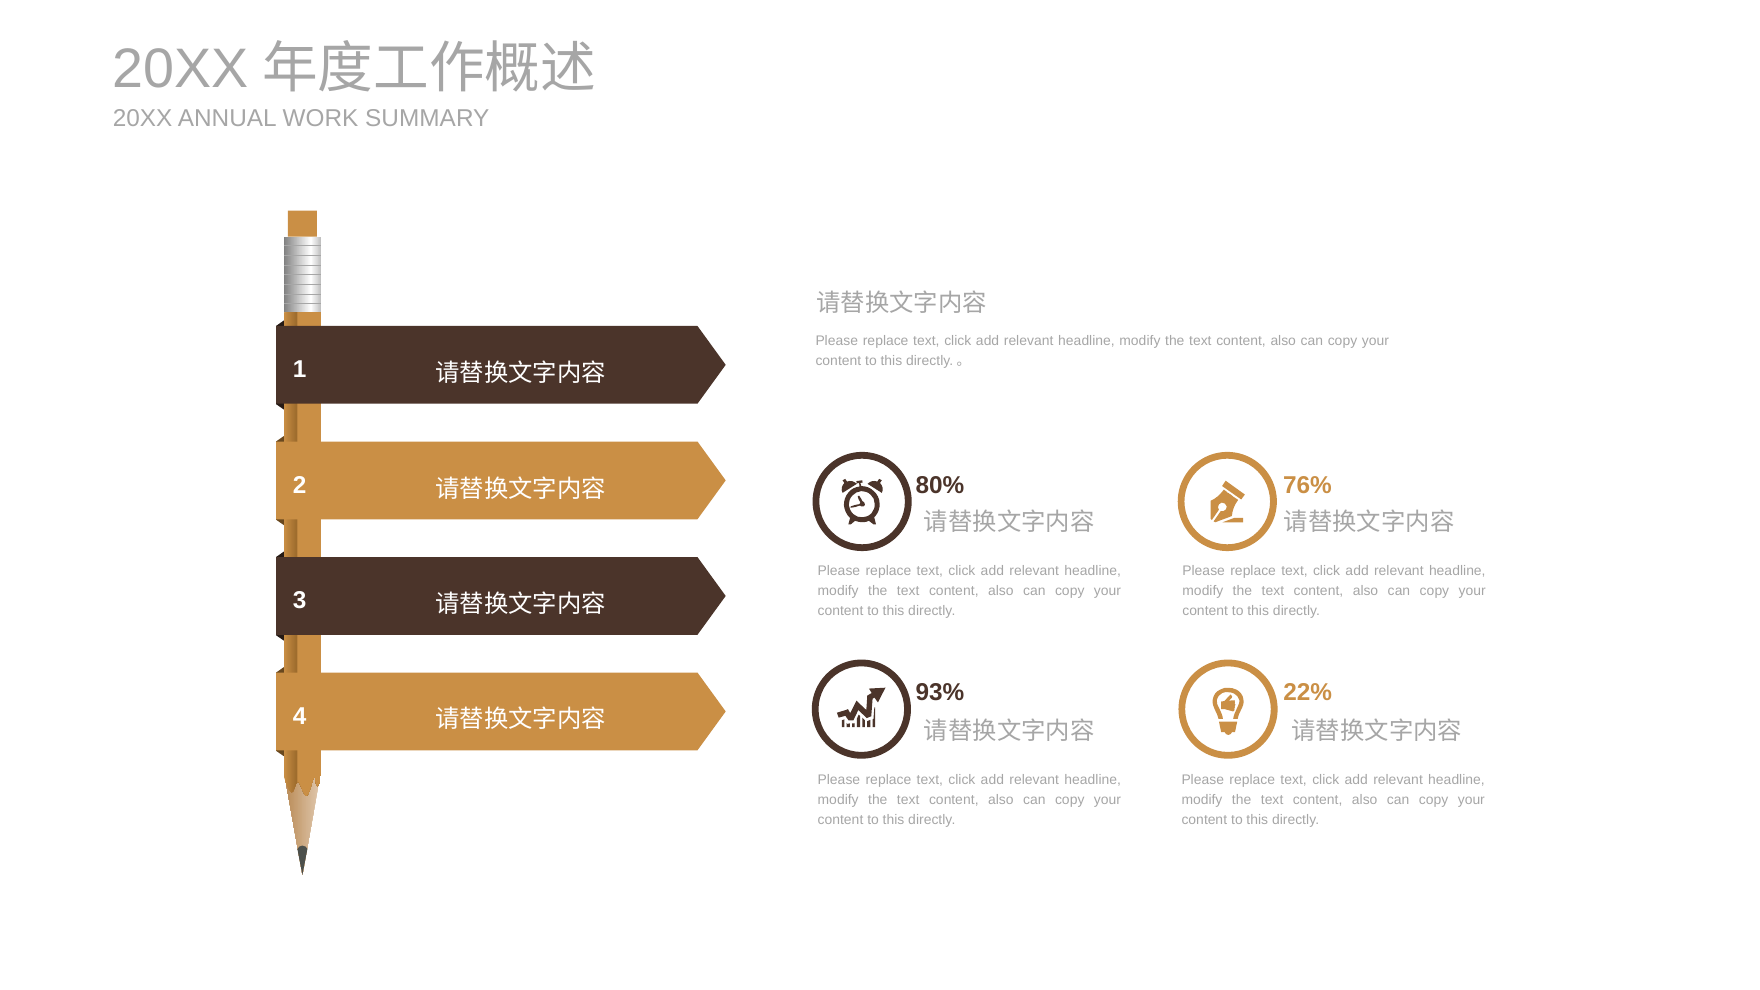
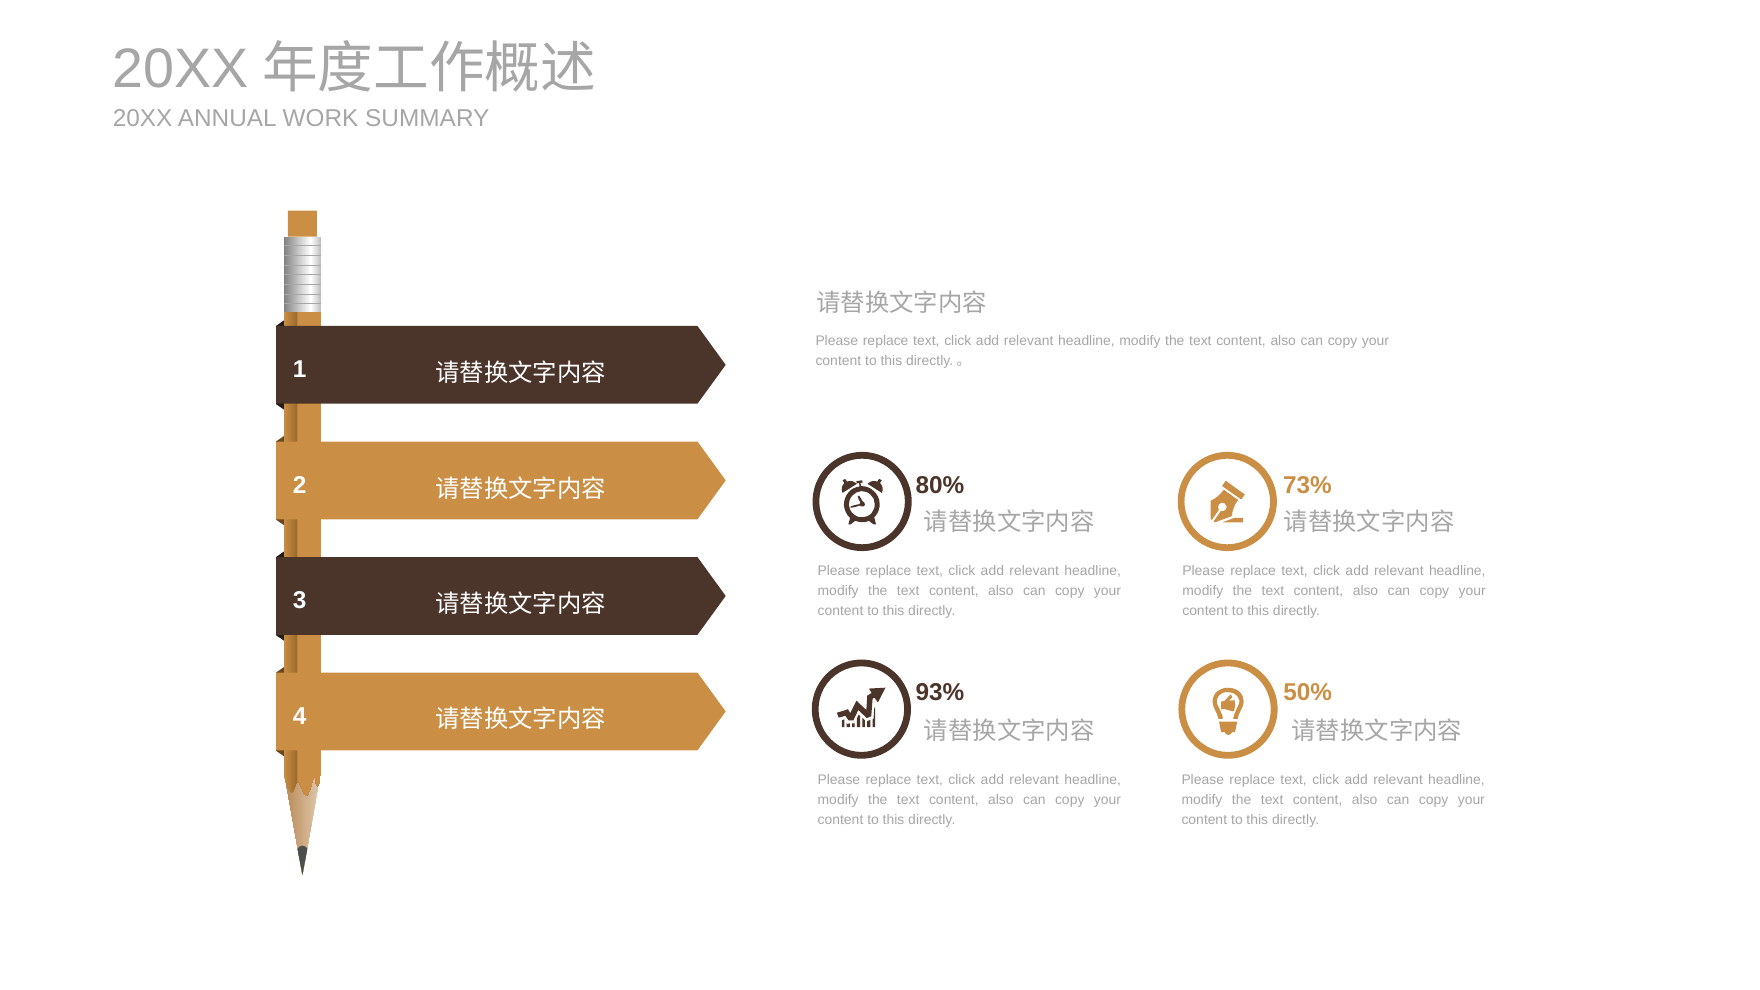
76%: 76% -> 73% (1307, 485)
22%: 22% -> 50% (1308, 692)
